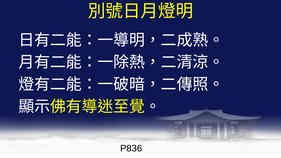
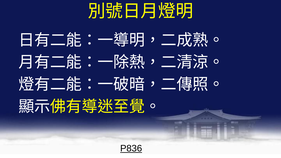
P836 underline: none -> present (131, 149)
